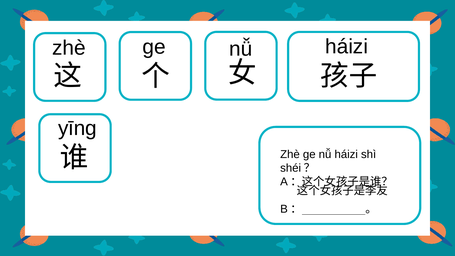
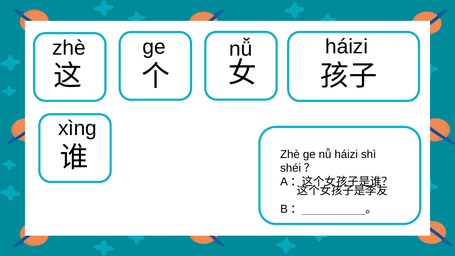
yīng: yīng -> xìng (77, 128)
